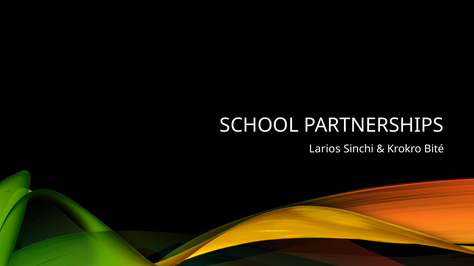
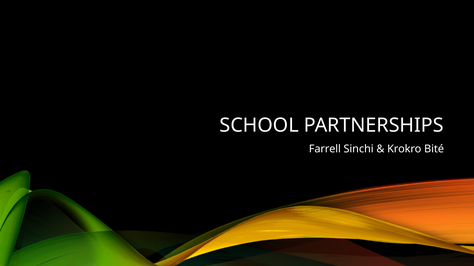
Larios: Larios -> Farrell (325, 149)
